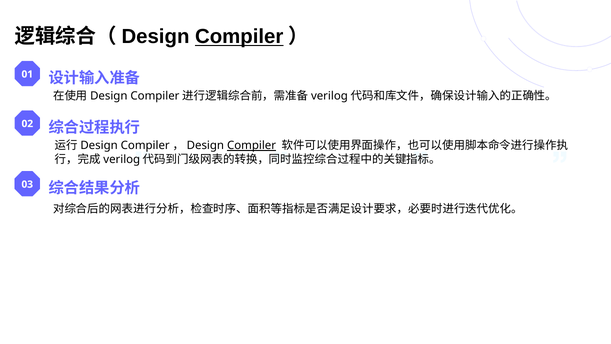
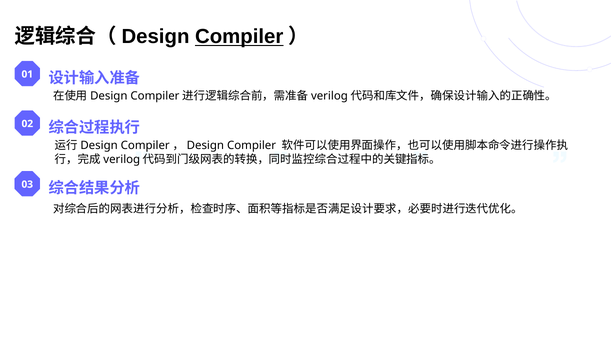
Compiler underline: present -> none (252, 146)
